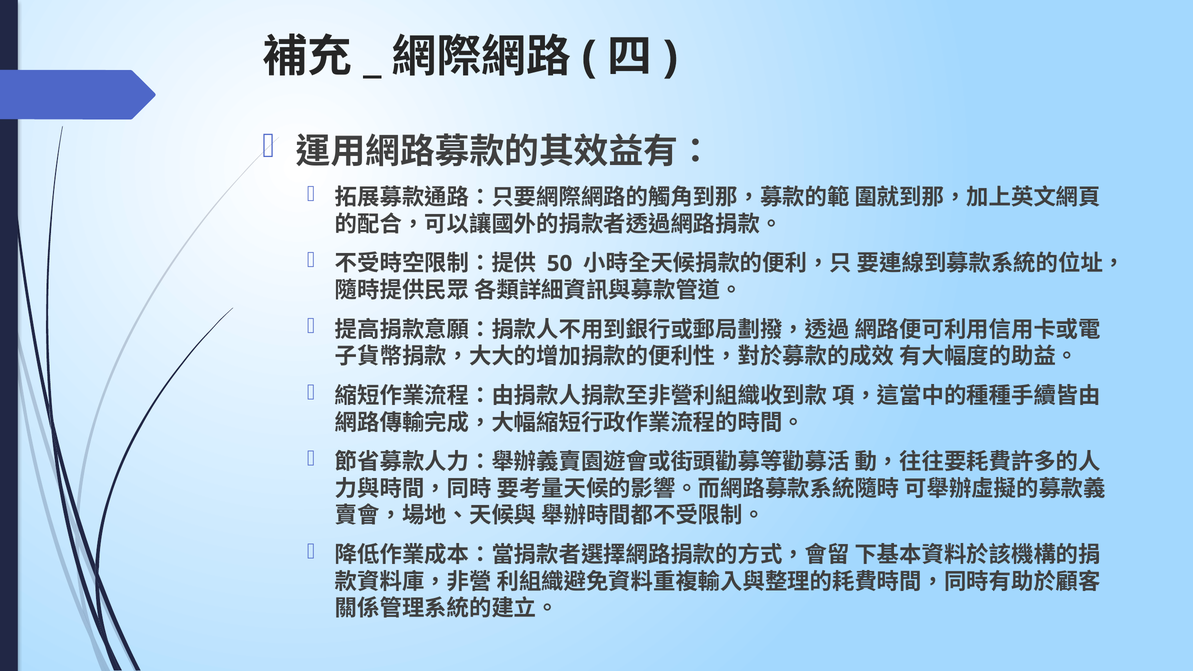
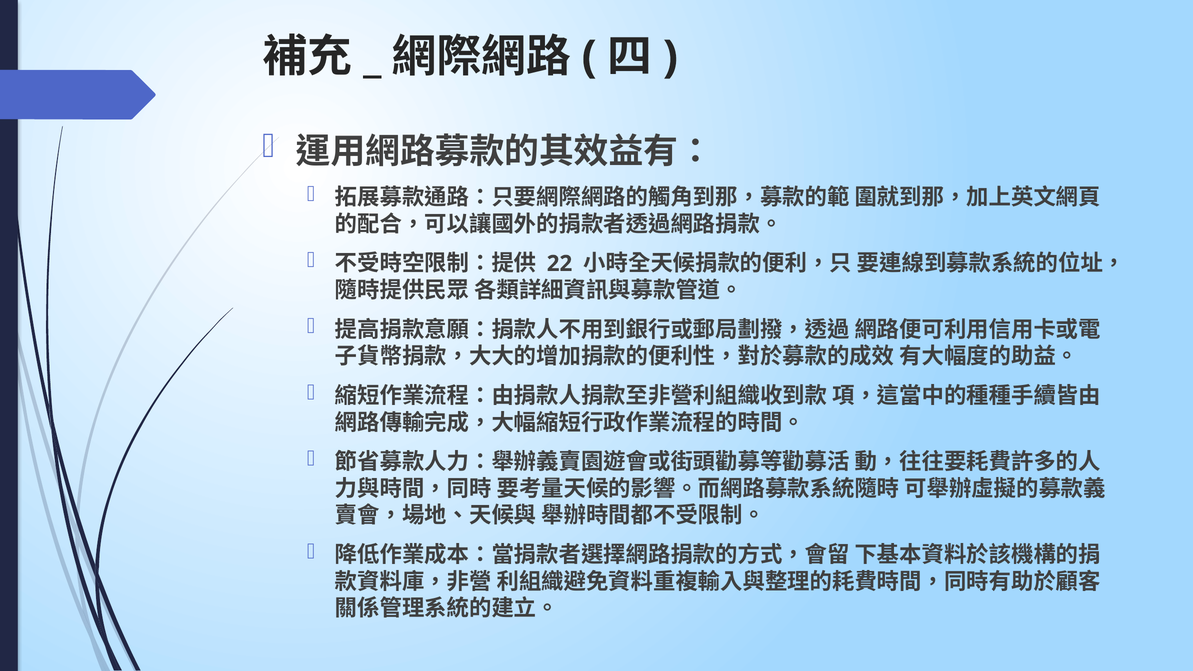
50: 50 -> 22 (560, 264)
